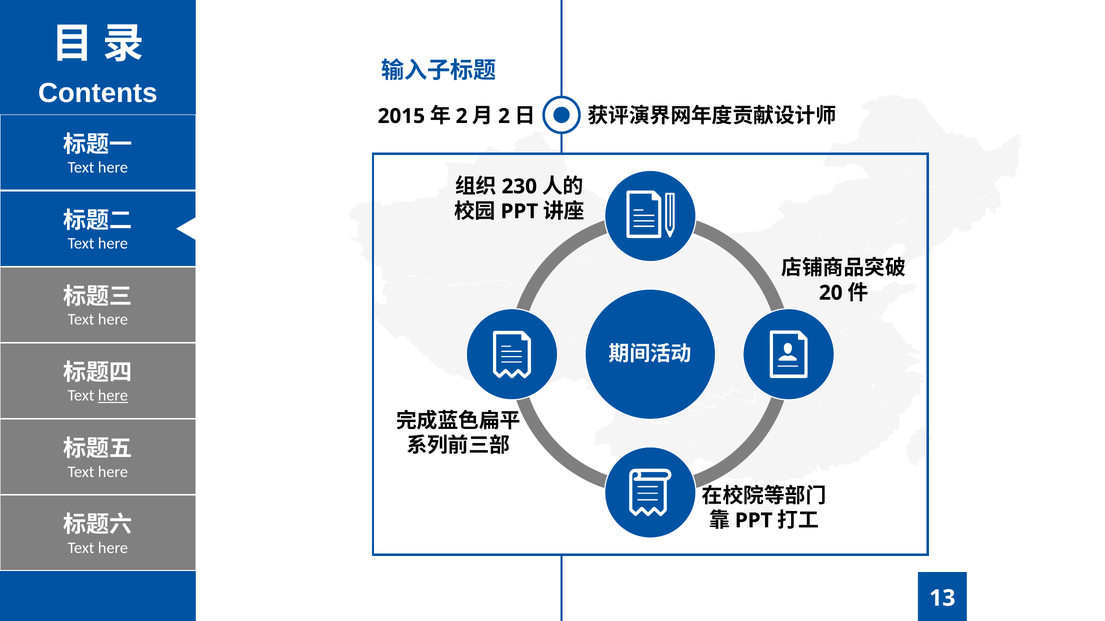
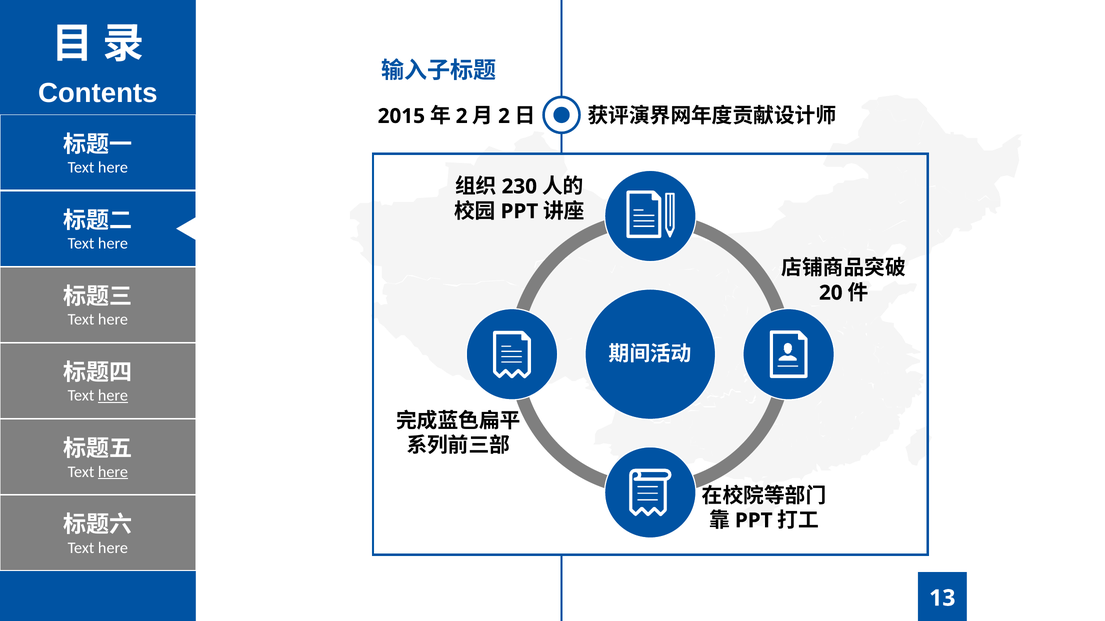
here underline: none -> present (113, 472)
